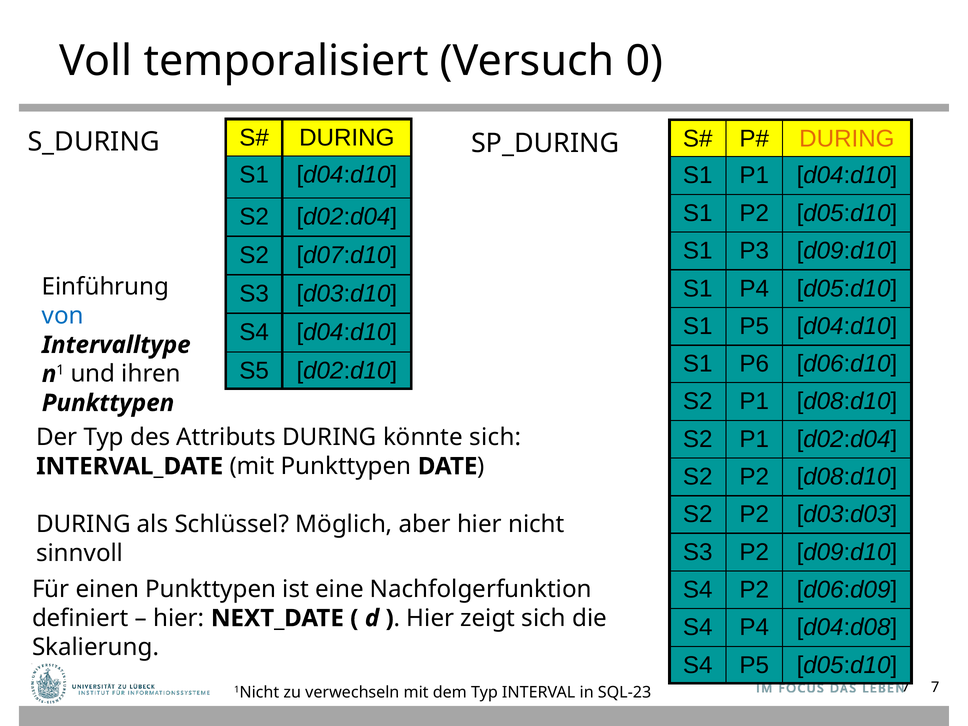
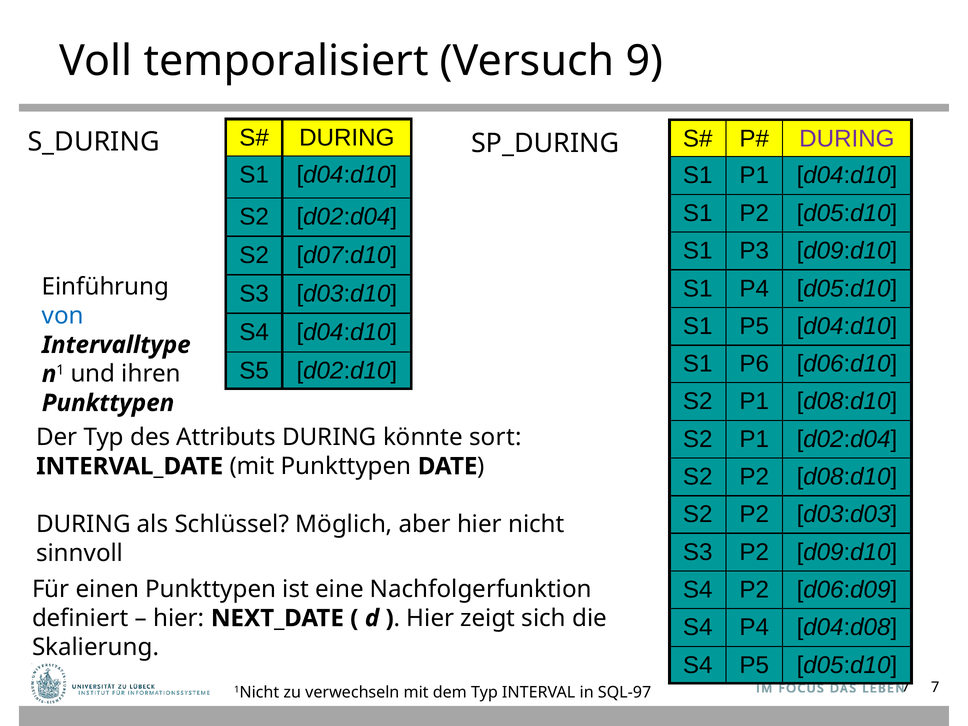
0: 0 -> 9 (644, 61)
DURING colour: orange -> purple (847, 139)
könnte sich: sich -> sort (495, 437)
SQL-23: SQL-23 -> SQL-97 (625, 692)
